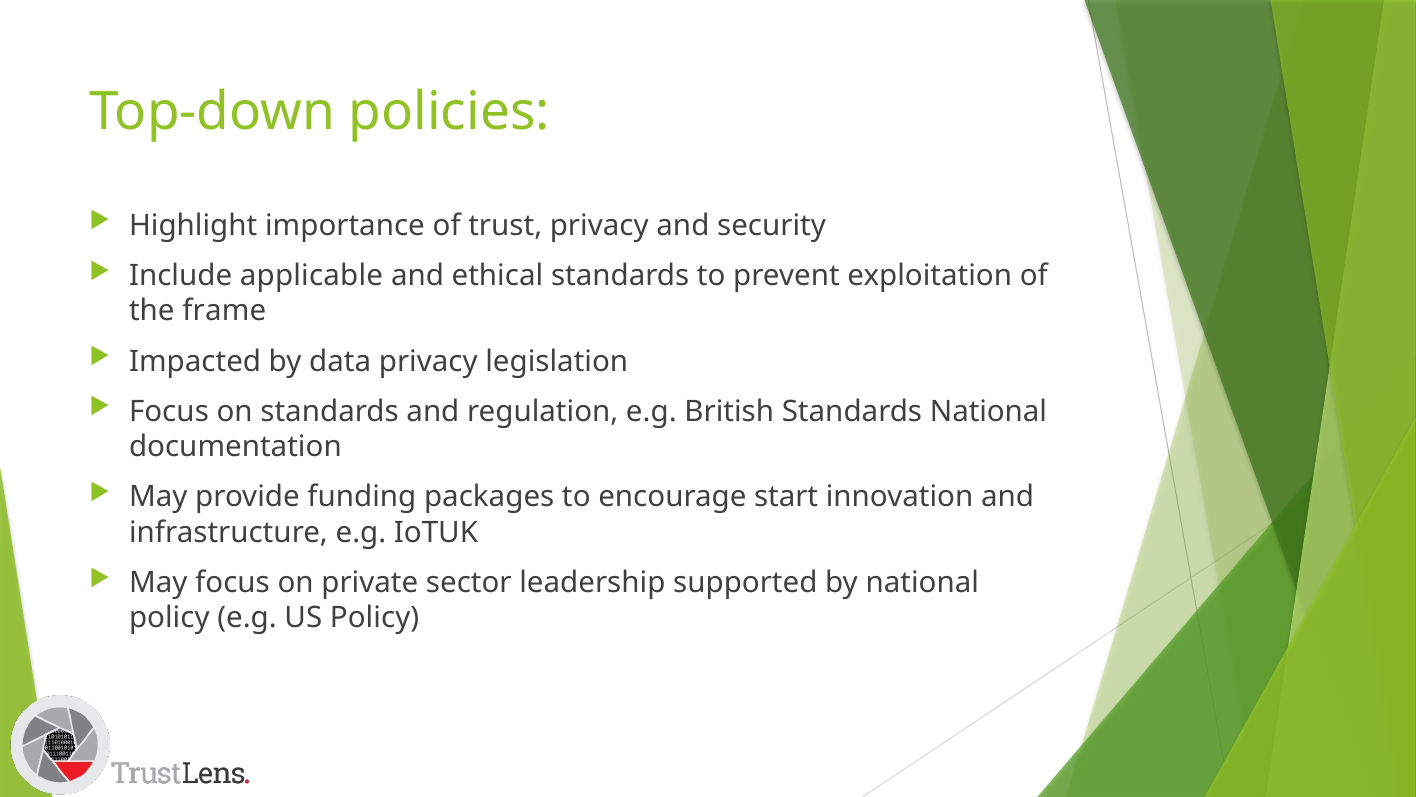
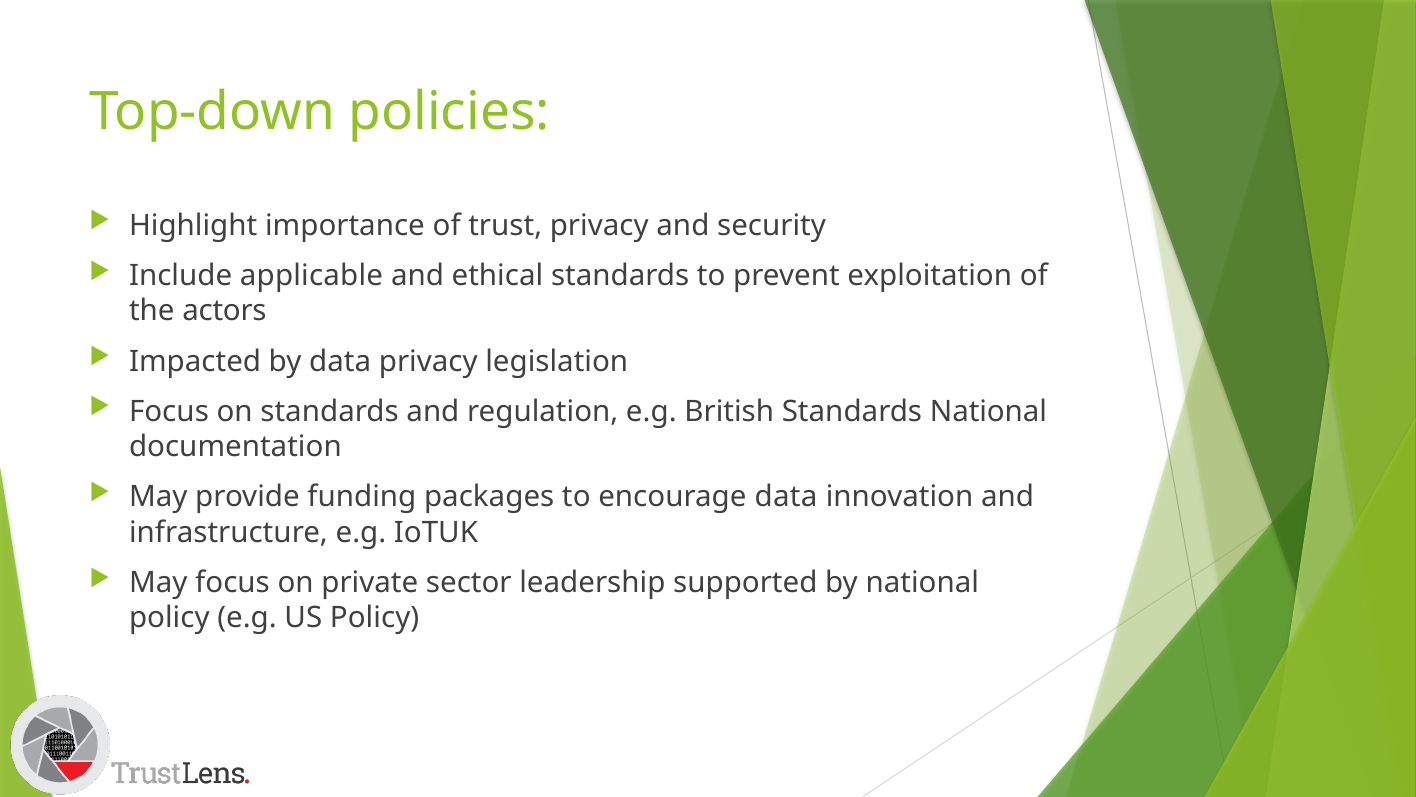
frame: frame -> actors (224, 311)
encourage start: start -> data (786, 497)
